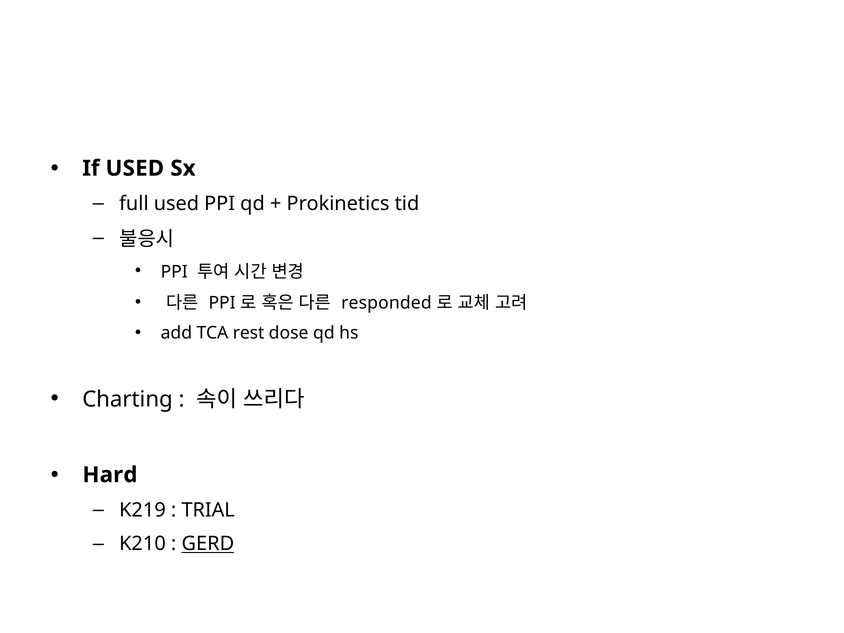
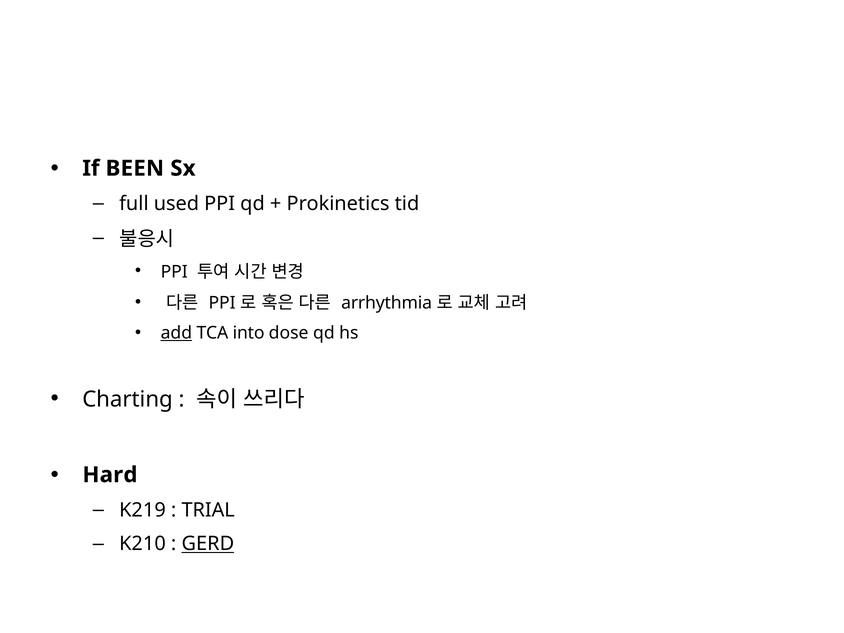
If USED: USED -> BEEN (135, 168)
responded: responded -> arrhythmia (387, 303)
add underline: none -> present (176, 333)
rest: rest -> into (249, 333)
